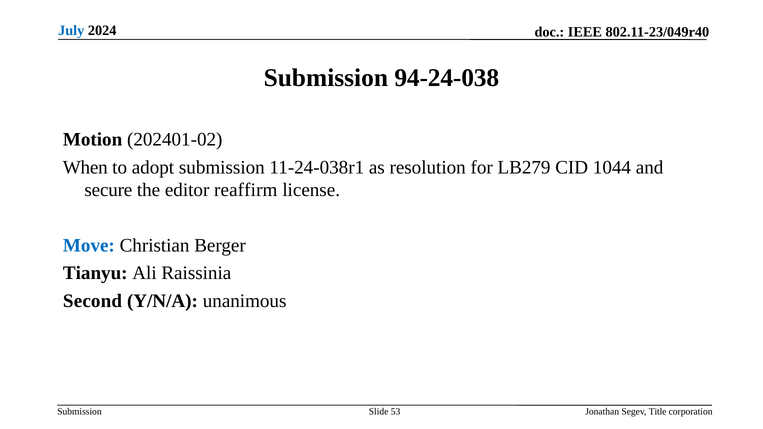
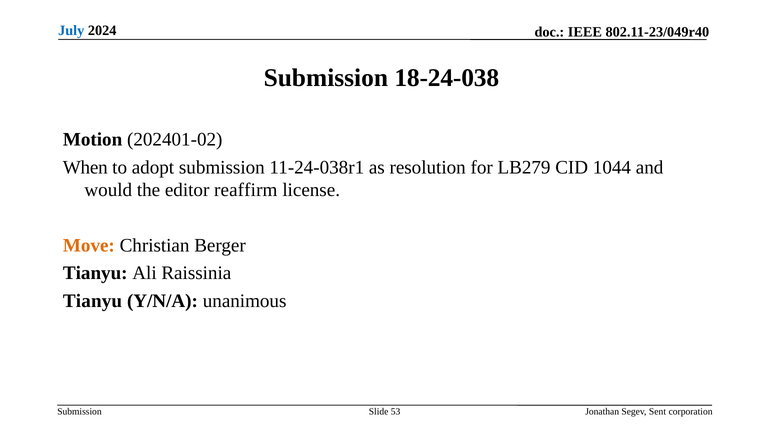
94-24-038: 94-24-038 -> 18-24-038 (447, 78)
secure: secure -> would (108, 190)
Move colour: blue -> orange (89, 246)
Second: Second -> Tianyu (93, 301)
Title: Title -> Sent (658, 412)
